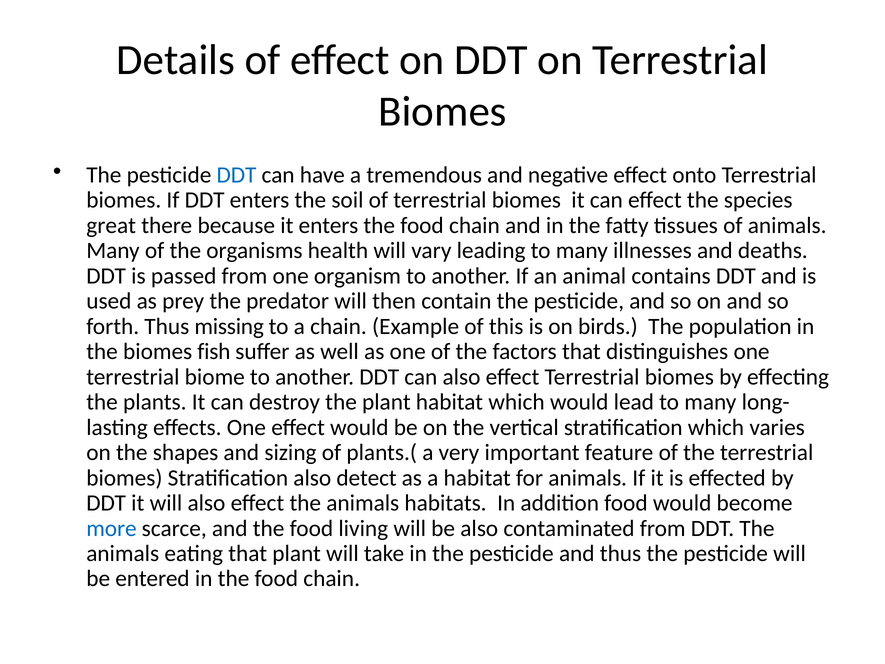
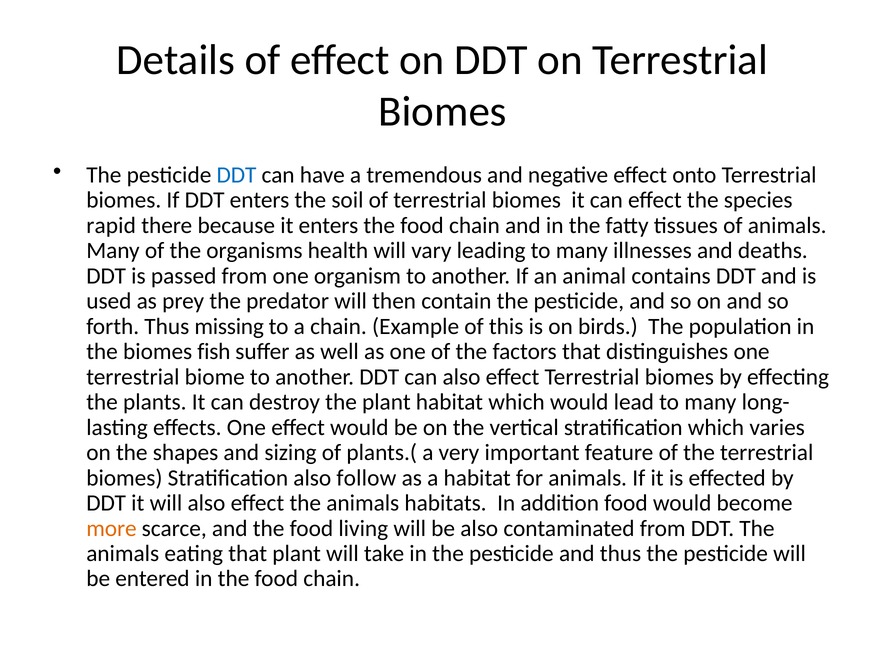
great: great -> rapid (111, 225)
detect: detect -> follow (366, 478)
more colour: blue -> orange (111, 528)
